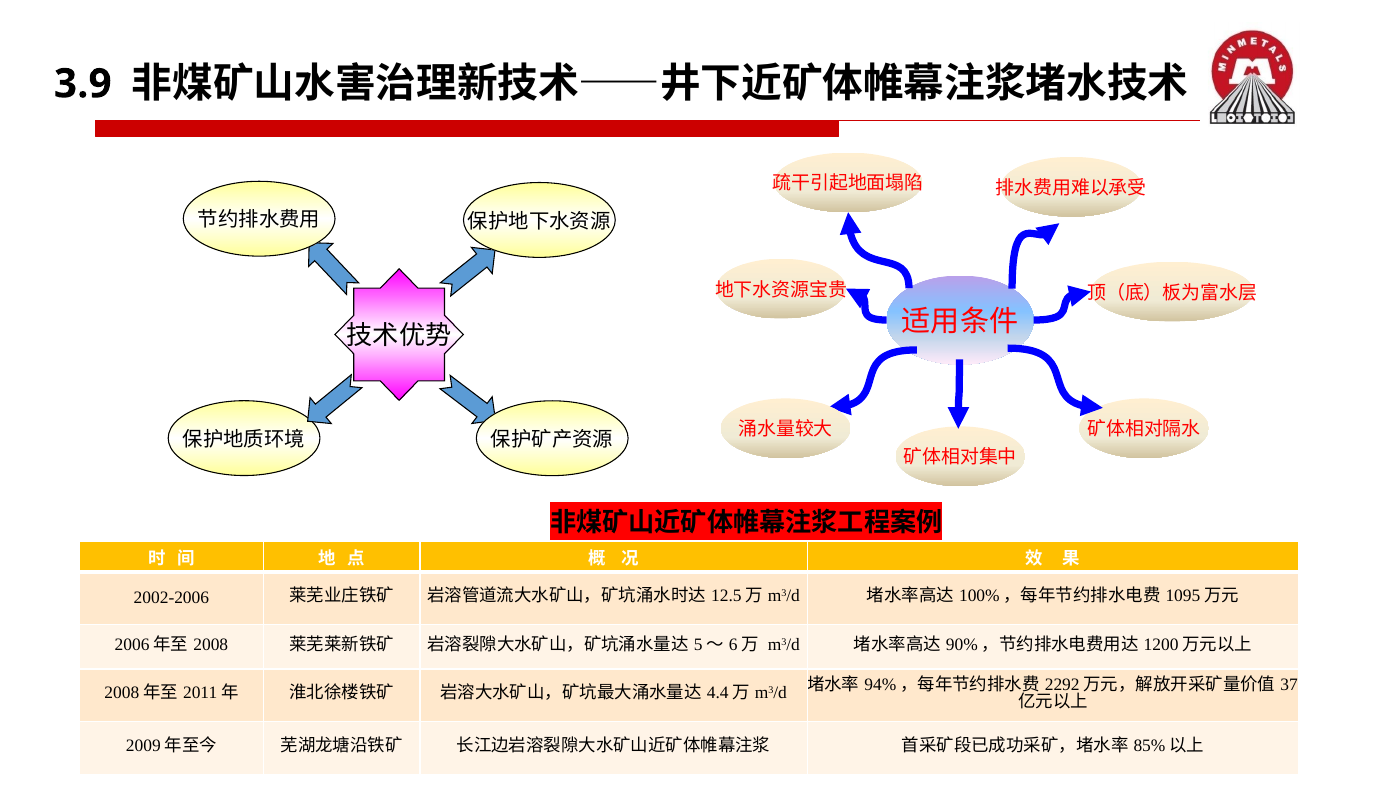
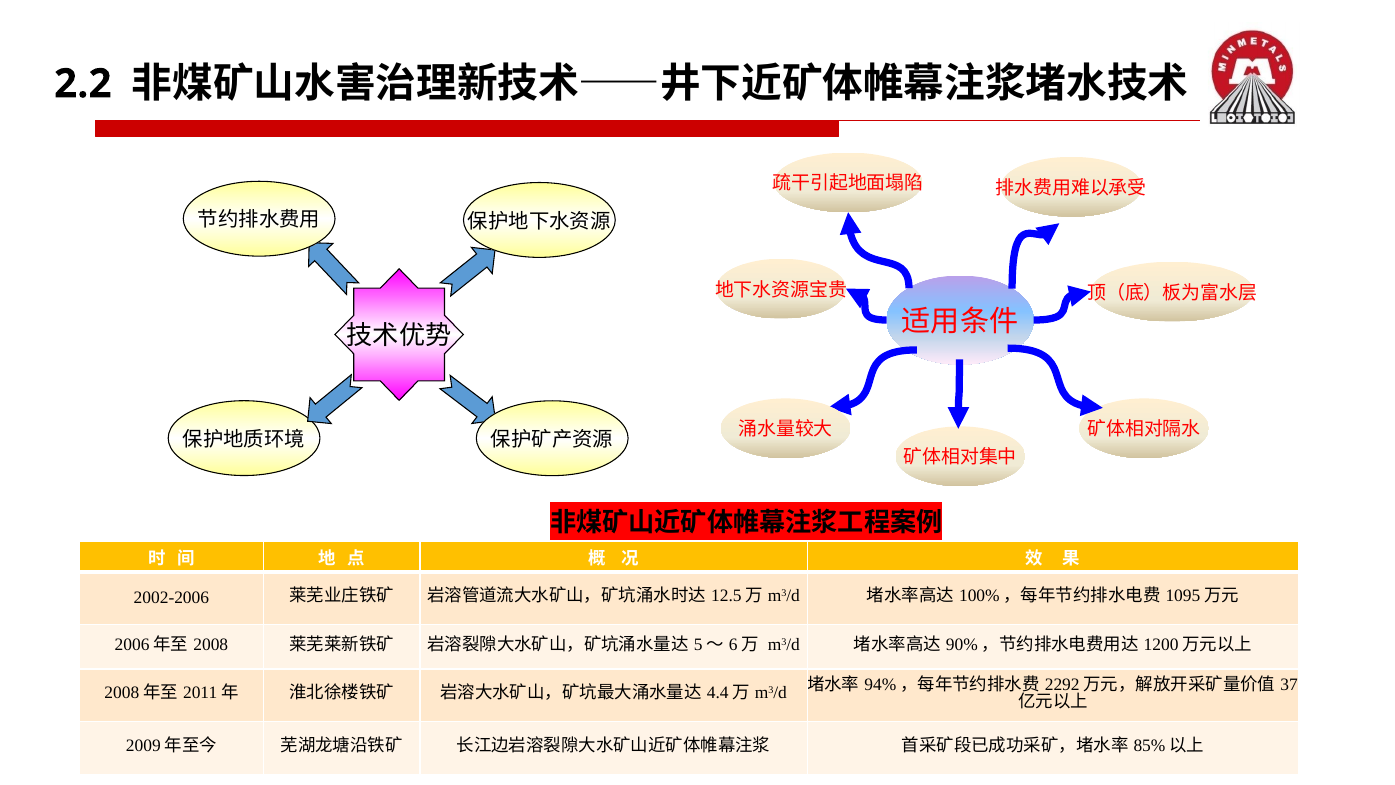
3.9: 3.9 -> 2.2 (83, 84)
